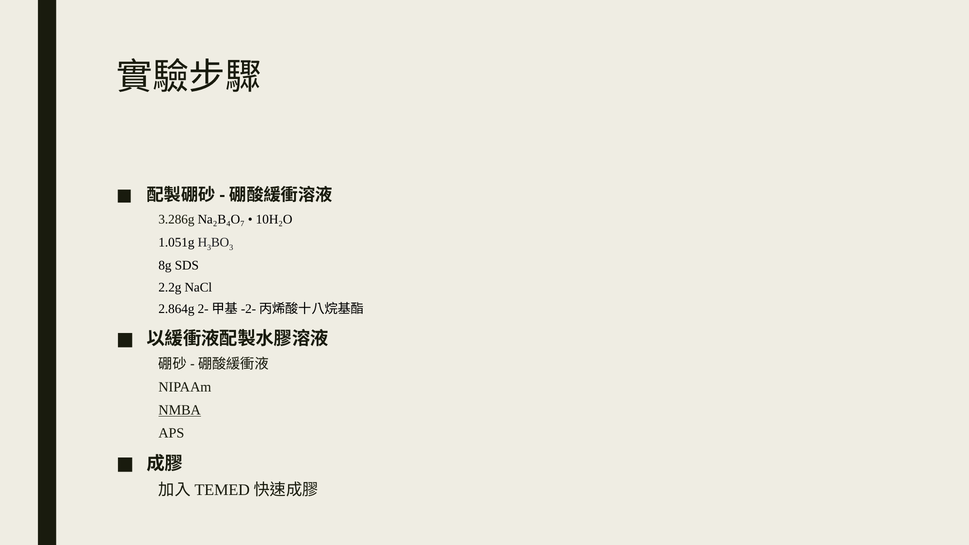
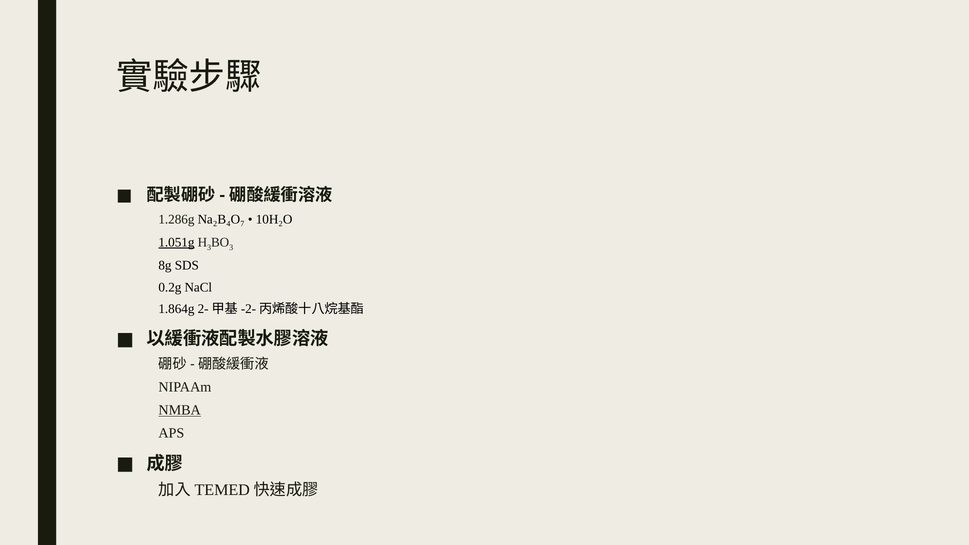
3.286g: 3.286g -> 1.286g (176, 219)
1.051g underline: none -> present (176, 242)
2.2g: 2.2g -> 0.2g (170, 287)
2.864g: 2.864g -> 1.864g (176, 309)
